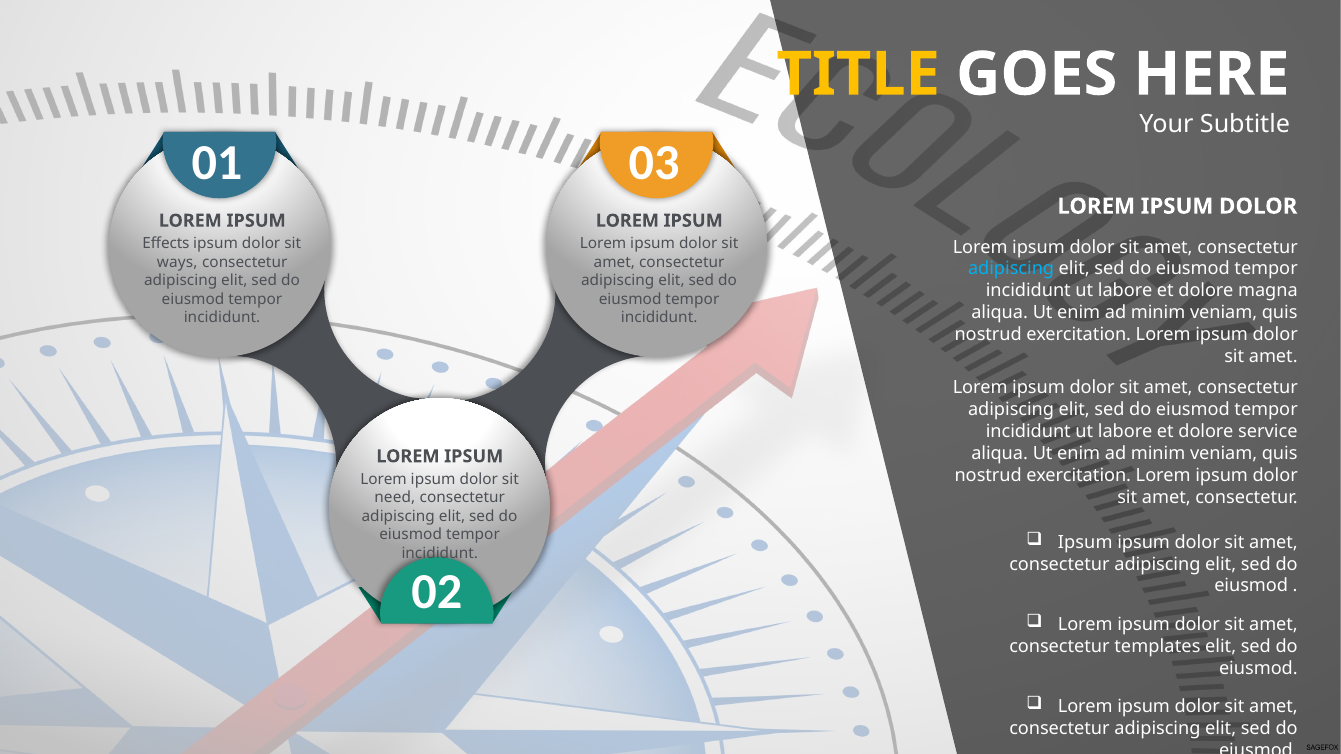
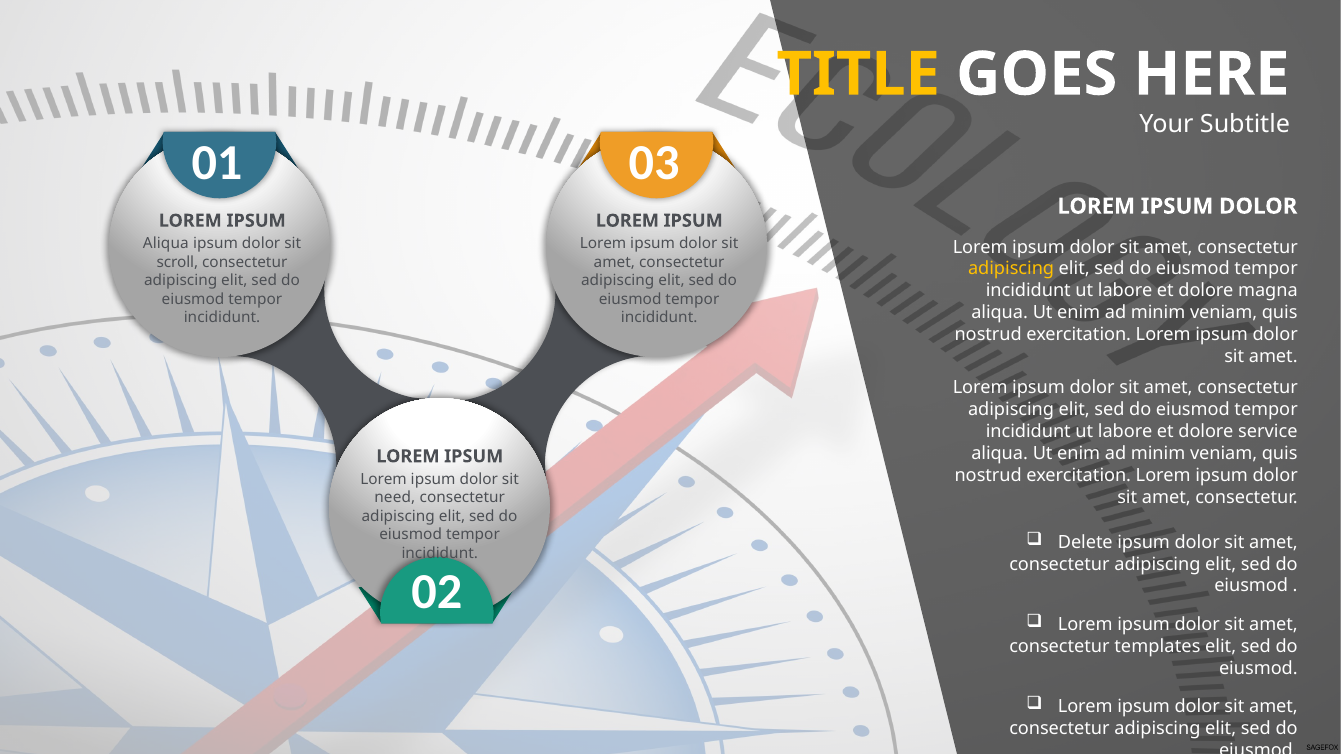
Effects: Effects -> Aliqua (166, 244)
ways: ways -> scroll (177, 262)
adipiscing colour: light blue -> yellow (1011, 269)
Ipsum: Ipsum -> Delete (1085, 543)
